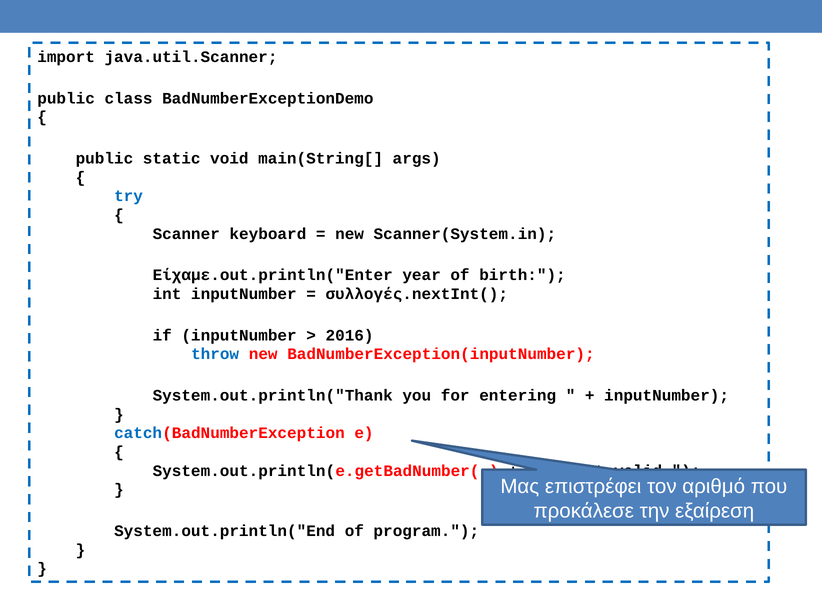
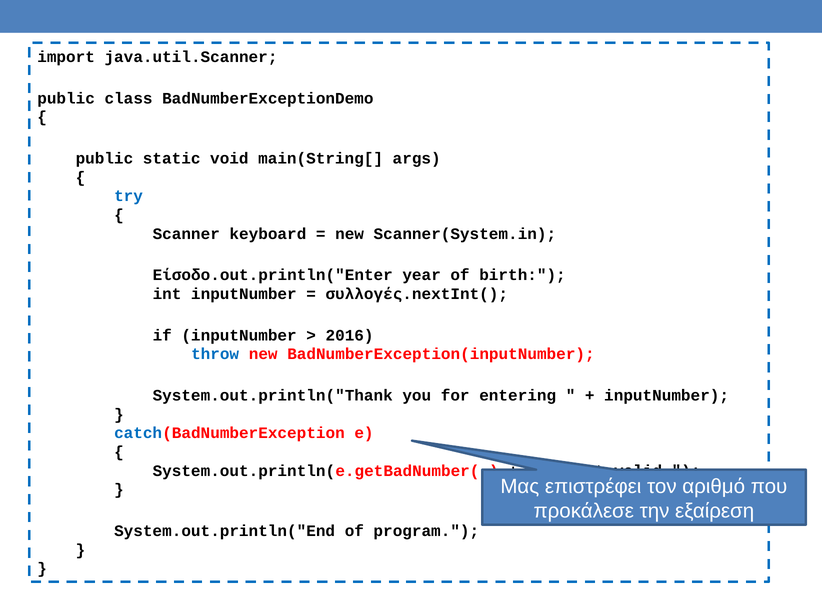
Είχαμε.out.println("Enter: Είχαμε.out.println("Enter -> Είσοδο.out.println("Enter (273, 275)
